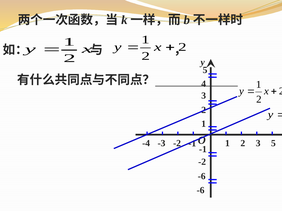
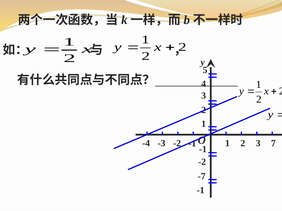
5: 5 -> 7 (273, 144)
-6: -6 -> -7 (202, 177)
-6: -6 -> -1 (201, 191)
